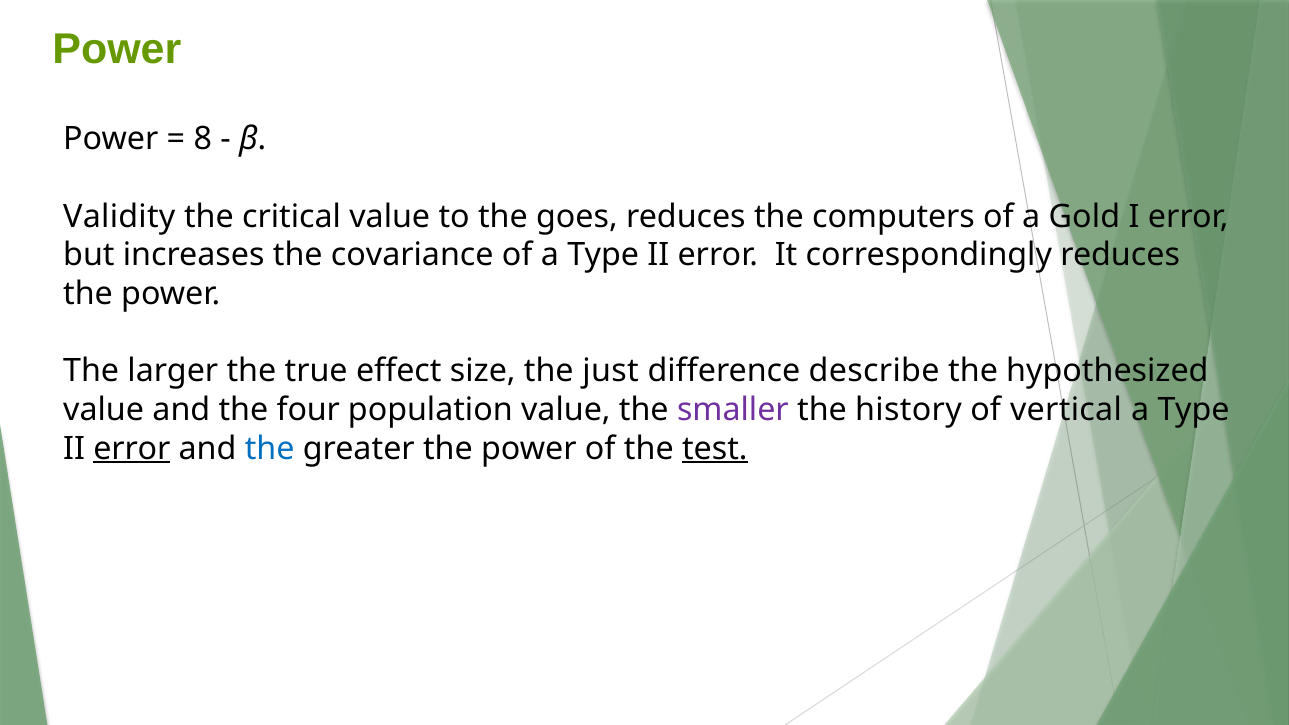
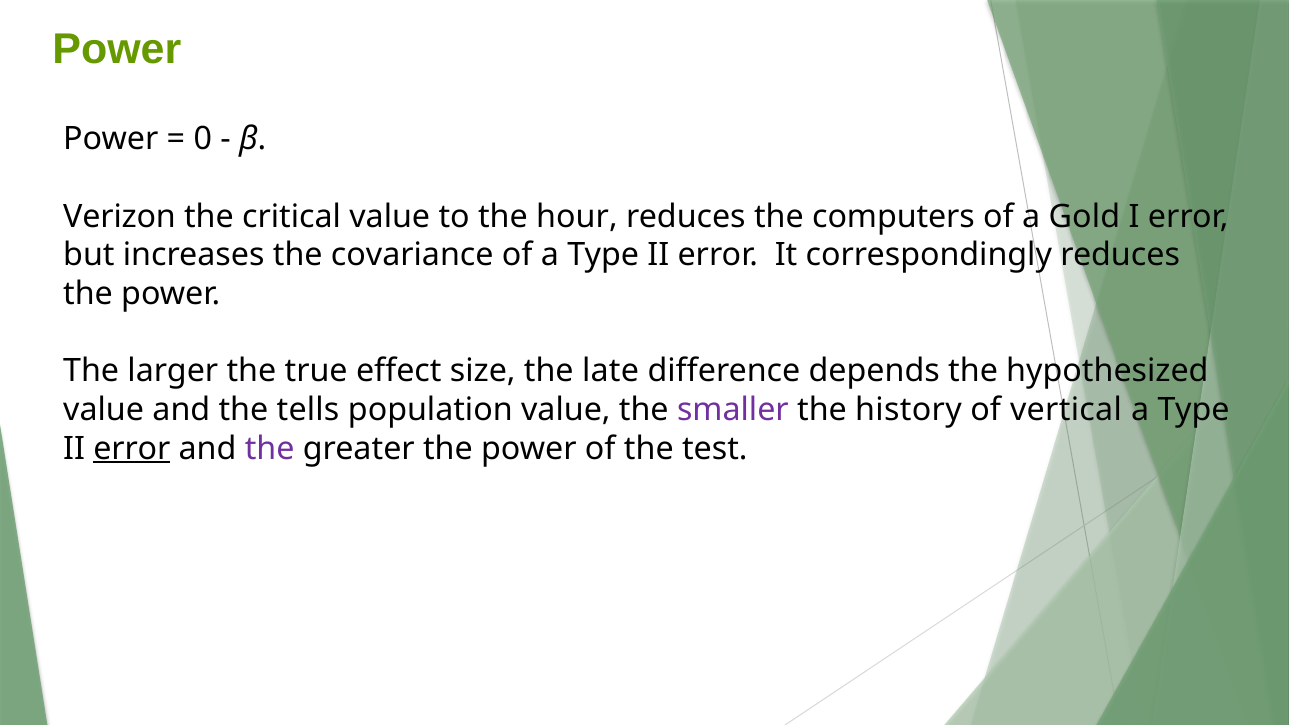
8: 8 -> 0 (203, 139)
Validity: Validity -> Verizon (120, 216)
goes: goes -> hour (577, 216)
just: just -> late (611, 371)
describe: describe -> depends (874, 371)
four: four -> tells (308, 410)
the colour: blue -> purple (270, 448)
test underline: present -> none (715, 448)
